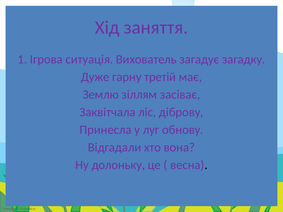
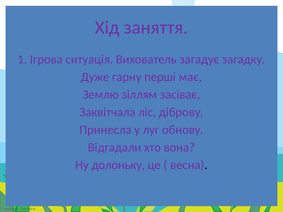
третій: третій -> перші (160, 77)
